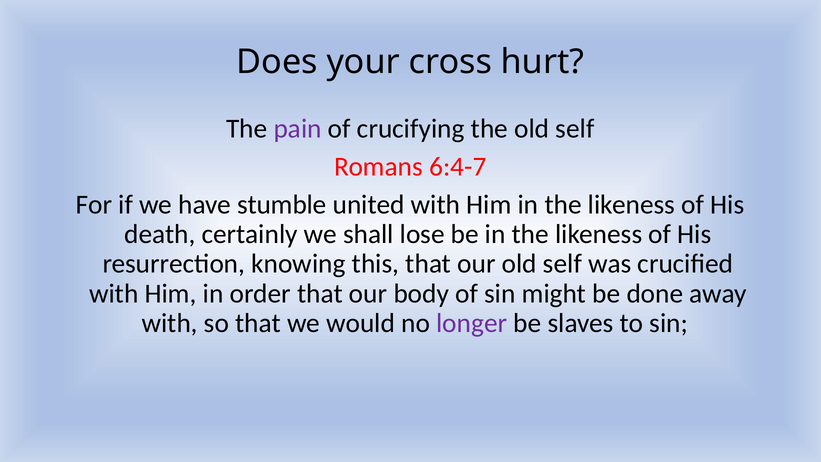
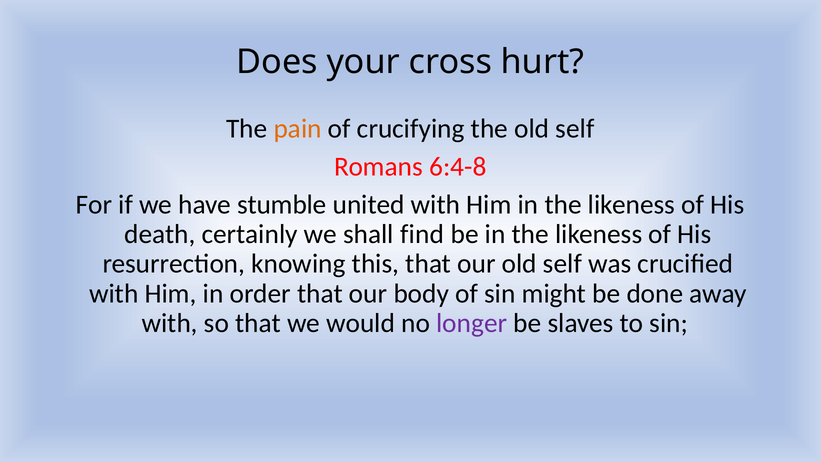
pain colour: purple -> orange (298, 128)
6:4-7: 6:4-7 -> 6:4-8 (458, 167)
lose: lose -> find (422, 234)
